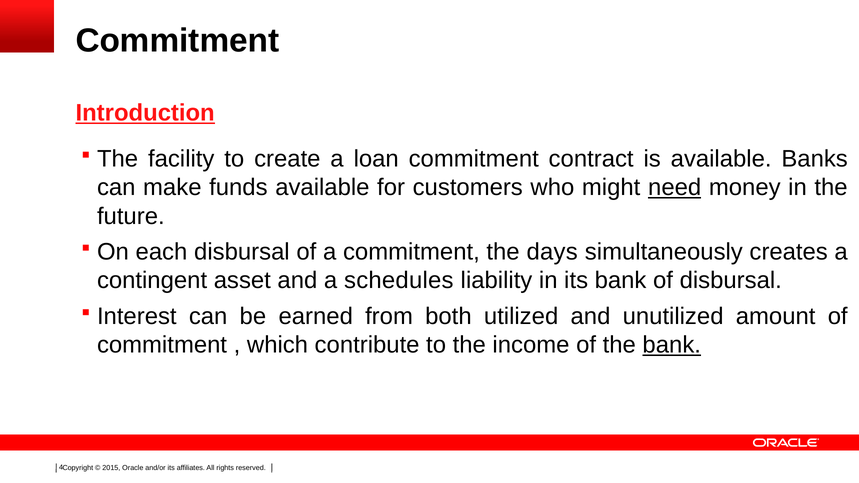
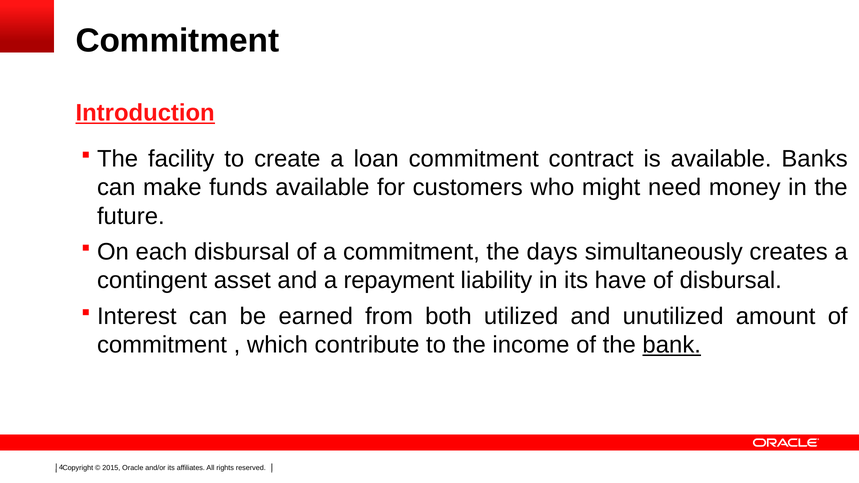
need underline: present -> none (675, 188)
schedules: schedules -> repayment (399, 281)
its bank: bank -> have (621, 281)
